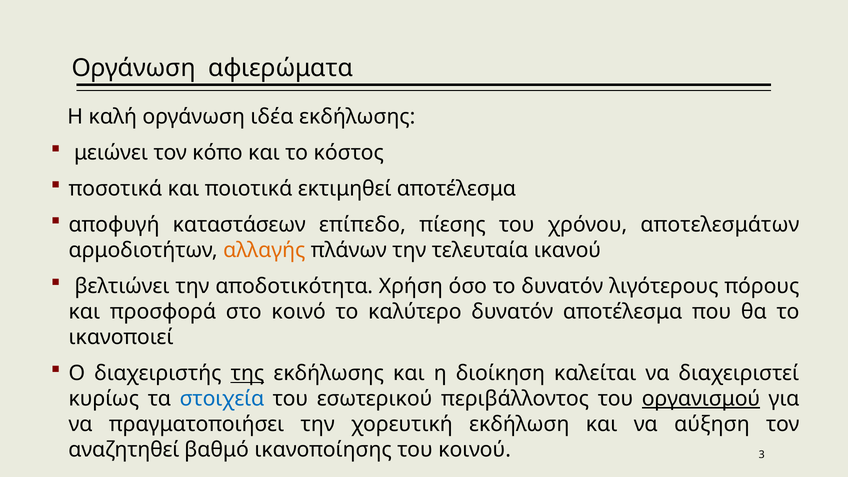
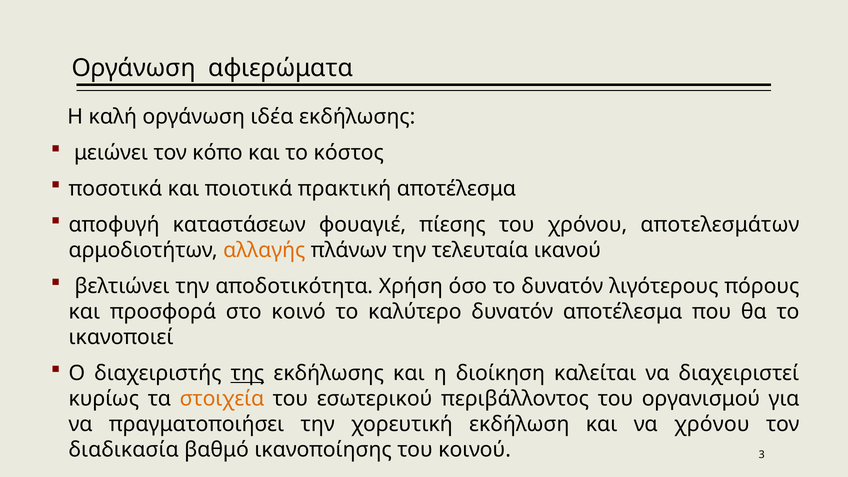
εκτιμηθεί: εκτιμηθεί -> πρακτική (345, 189)
επίπεδο: επίπεδο -> φουαγιέ (363, 225)
στοιχεία colour: blue -> orange (222, 399)
οργανισμού underline: present -> none (701, 399)
να αύξηση: αύξηση -> χρόνου (712, 424)
αναζητηθεί: αναζητηθεί -> διαδικασία (124, 450)
